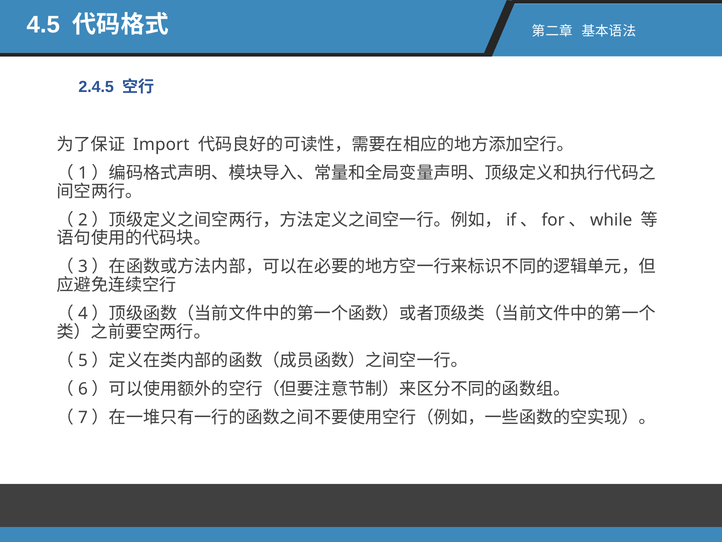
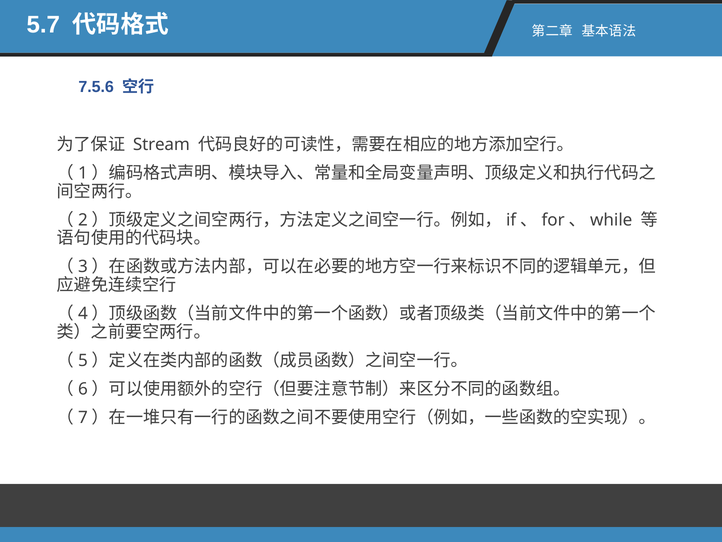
4.5: 4.5 -> 5.7 (43, 25)
2.4.5: 2.4.5 -> 7.5.6 (96, 87)
Import: Import -> Stream (161, 144)
